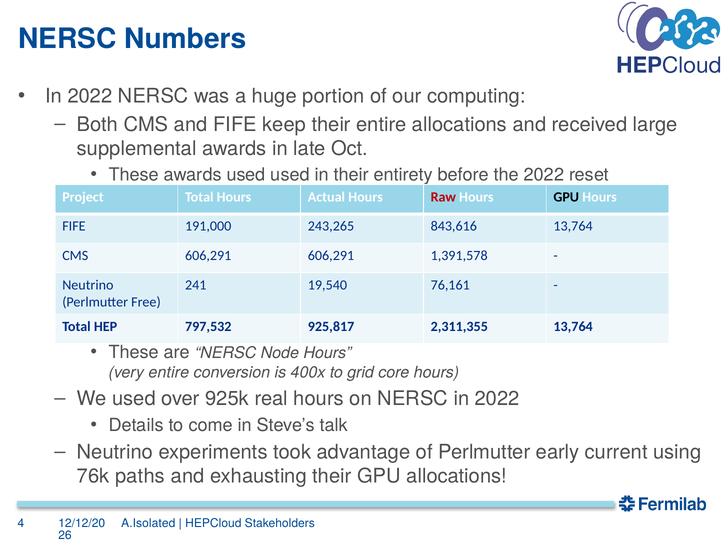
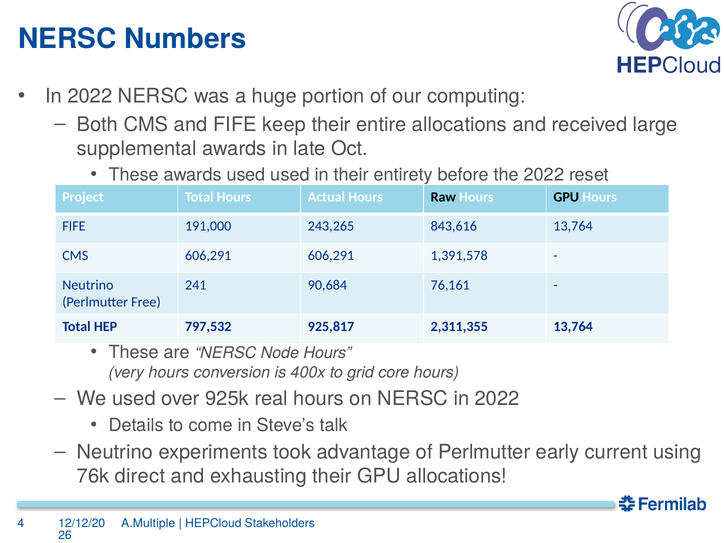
Raw colour: red -> black (443, 197)
19,540: 19,540 -> 90,684 (327, 285)
very entire: entire -> hours (169, 373)
paths: paths -> direct (140, 476)
A.Isolated: A.Isolated -> A.Multiple (148, 523)
